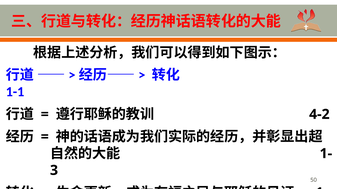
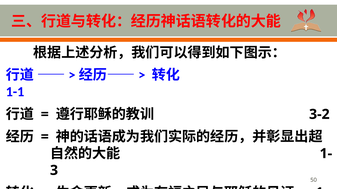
4-2: 4-2 -> 3-2 (319, 115)
